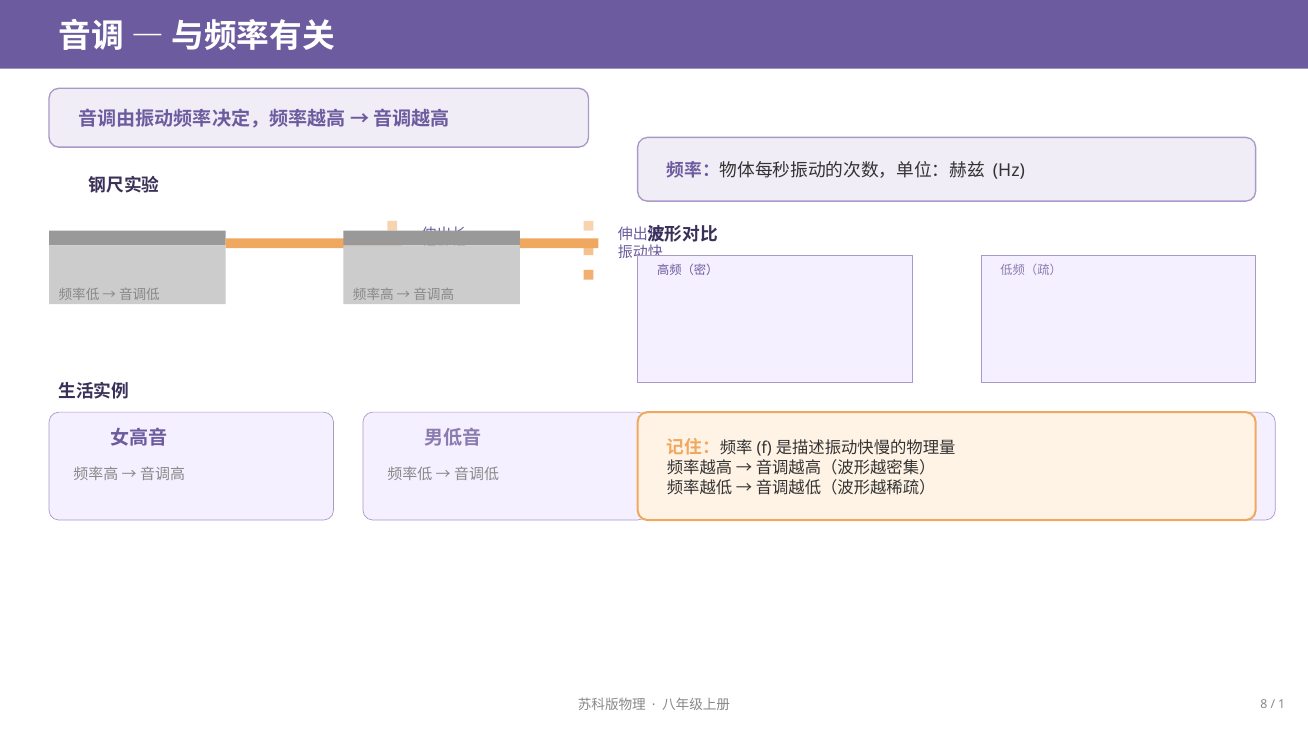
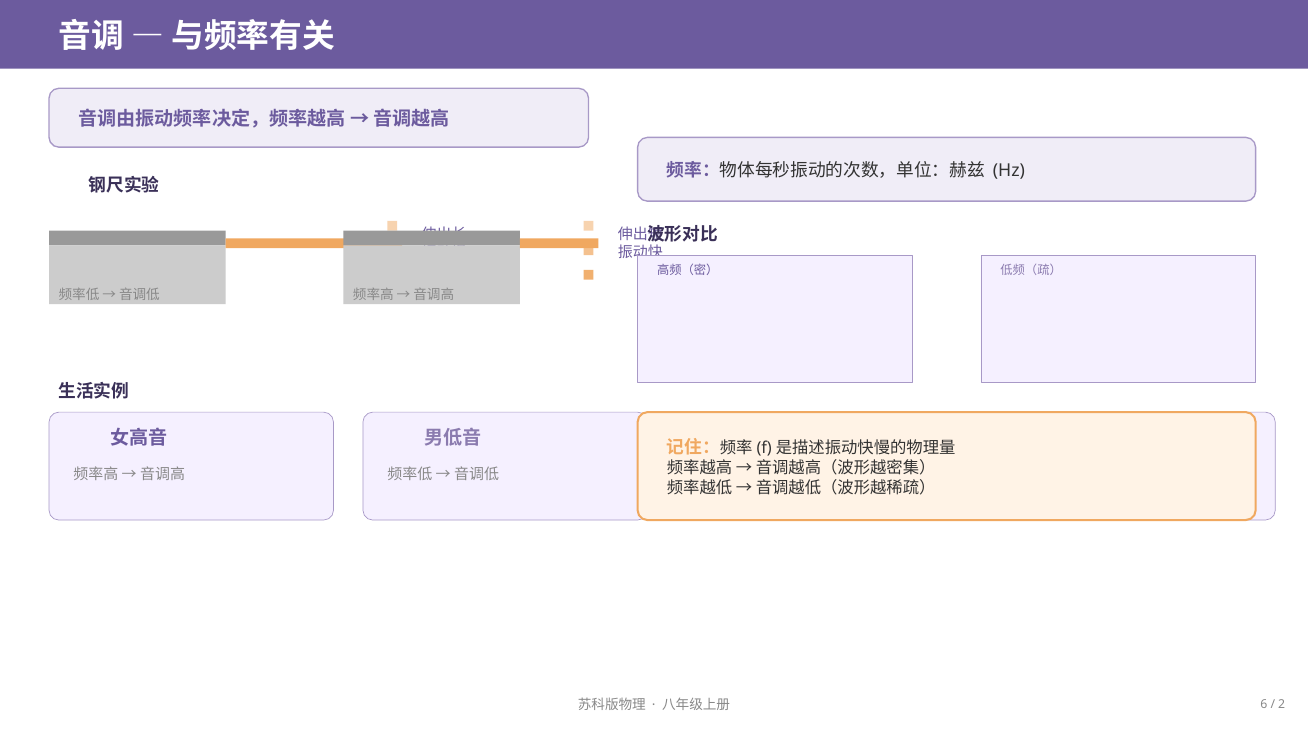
8: 8 -> 6 (1264, 705)
1: 1 -> 2 (1282, 705)
